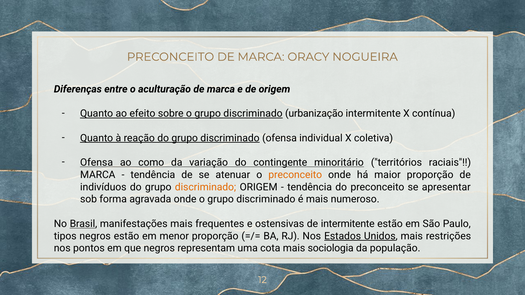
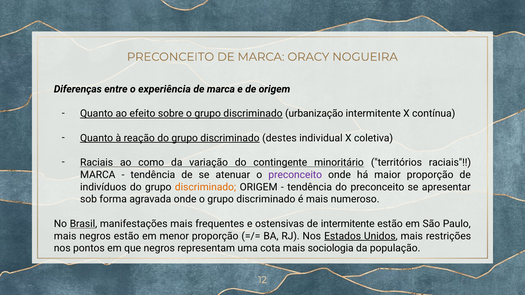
aculturação: aculturação -> experiência (164, 89)
discriminado ofensa: ofensa -> destes (279, 138)
Ofensa: Ofensa -> Raciais (97, 163)
preconceito colour: orange -> purple (295, 175)
tipos: tipos -> mais (65, 236)
